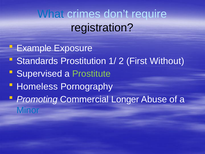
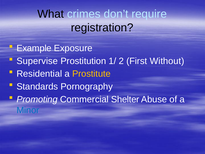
What colour: blue -> black (51, 14)
Standards: Standards -> Supervise (37, 61)
Supervised: Supervised -> Residential (39, 74)
Prostitute colour: light green -> yellow (91, 74)
Homeless: Homeless -> Standards (37, 86)
Longer: Longer -> Shelter (125, 99)
